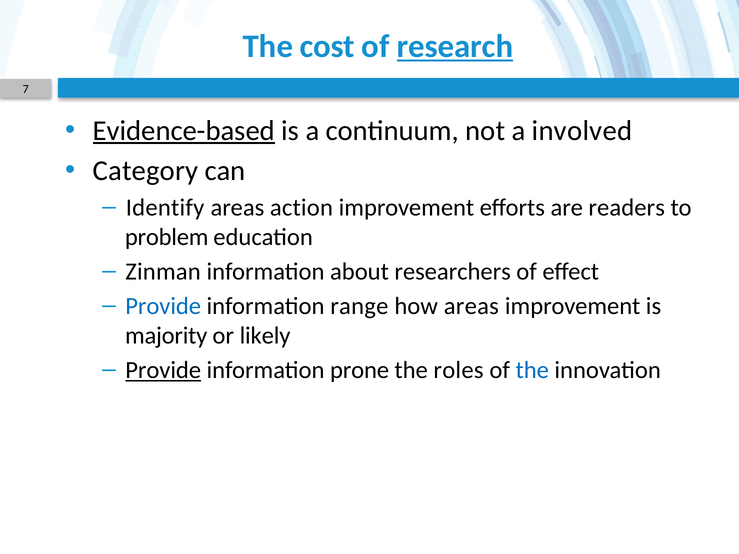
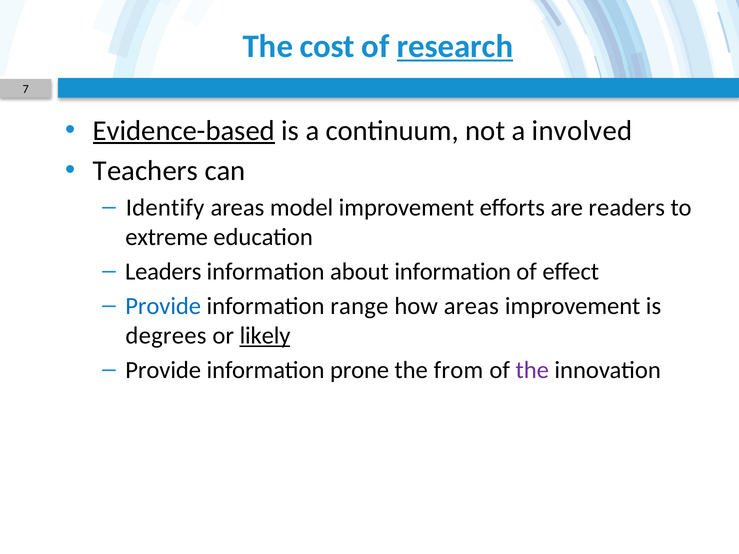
Category: Category -> Teachers (146, 171)
action: action -> model (302, 208)
problem: problem -> extreme (167, 237)
Zinman: Zinman -> Leaders (163, 272)
about researchers: researchers -> information (453, 272)
majority: majority -> degrees (166, 336)
likely underline: none -> present (265, 336)
Provide underline: present -> none (163, 370)
roles: roles -> from (458, 370)
the colour: blue -> purple (532, 370)
